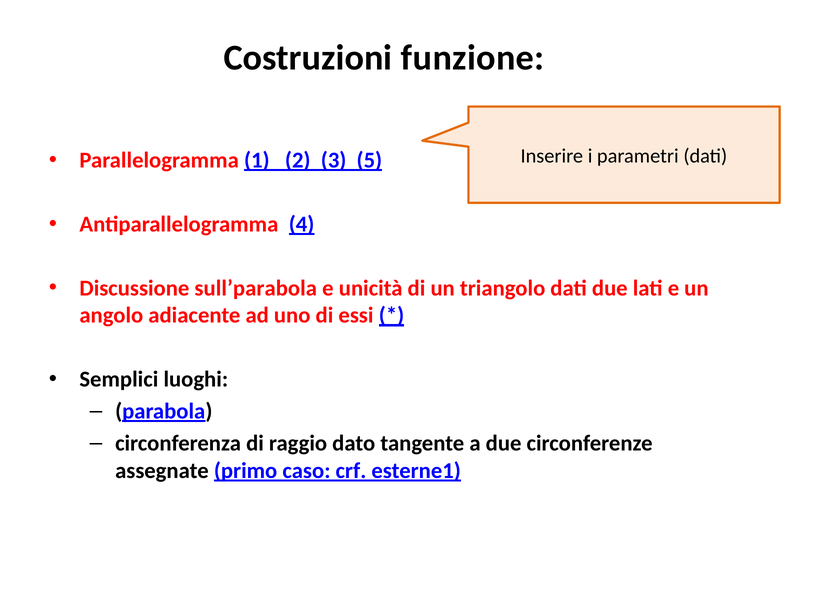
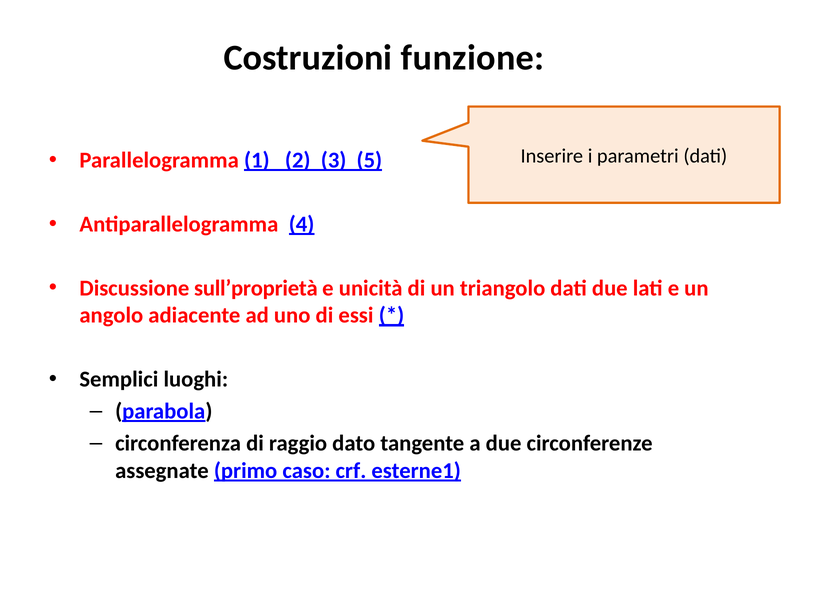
sull’parabola: sull’parabola -> sull’proprietà (256, 288)
